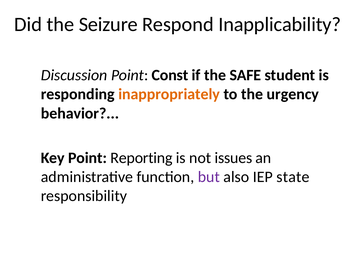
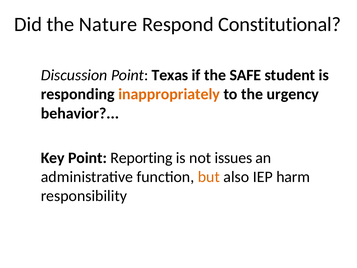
Seizure: Seizure -> Nature (108, 24)
Inapplicability: Inapplicability -> Constitutional (280, 24)
Const: Const -> Texas (170, 75)
but colour: purple -> orange (209, 177)
state: state -> harm (293, 177)
